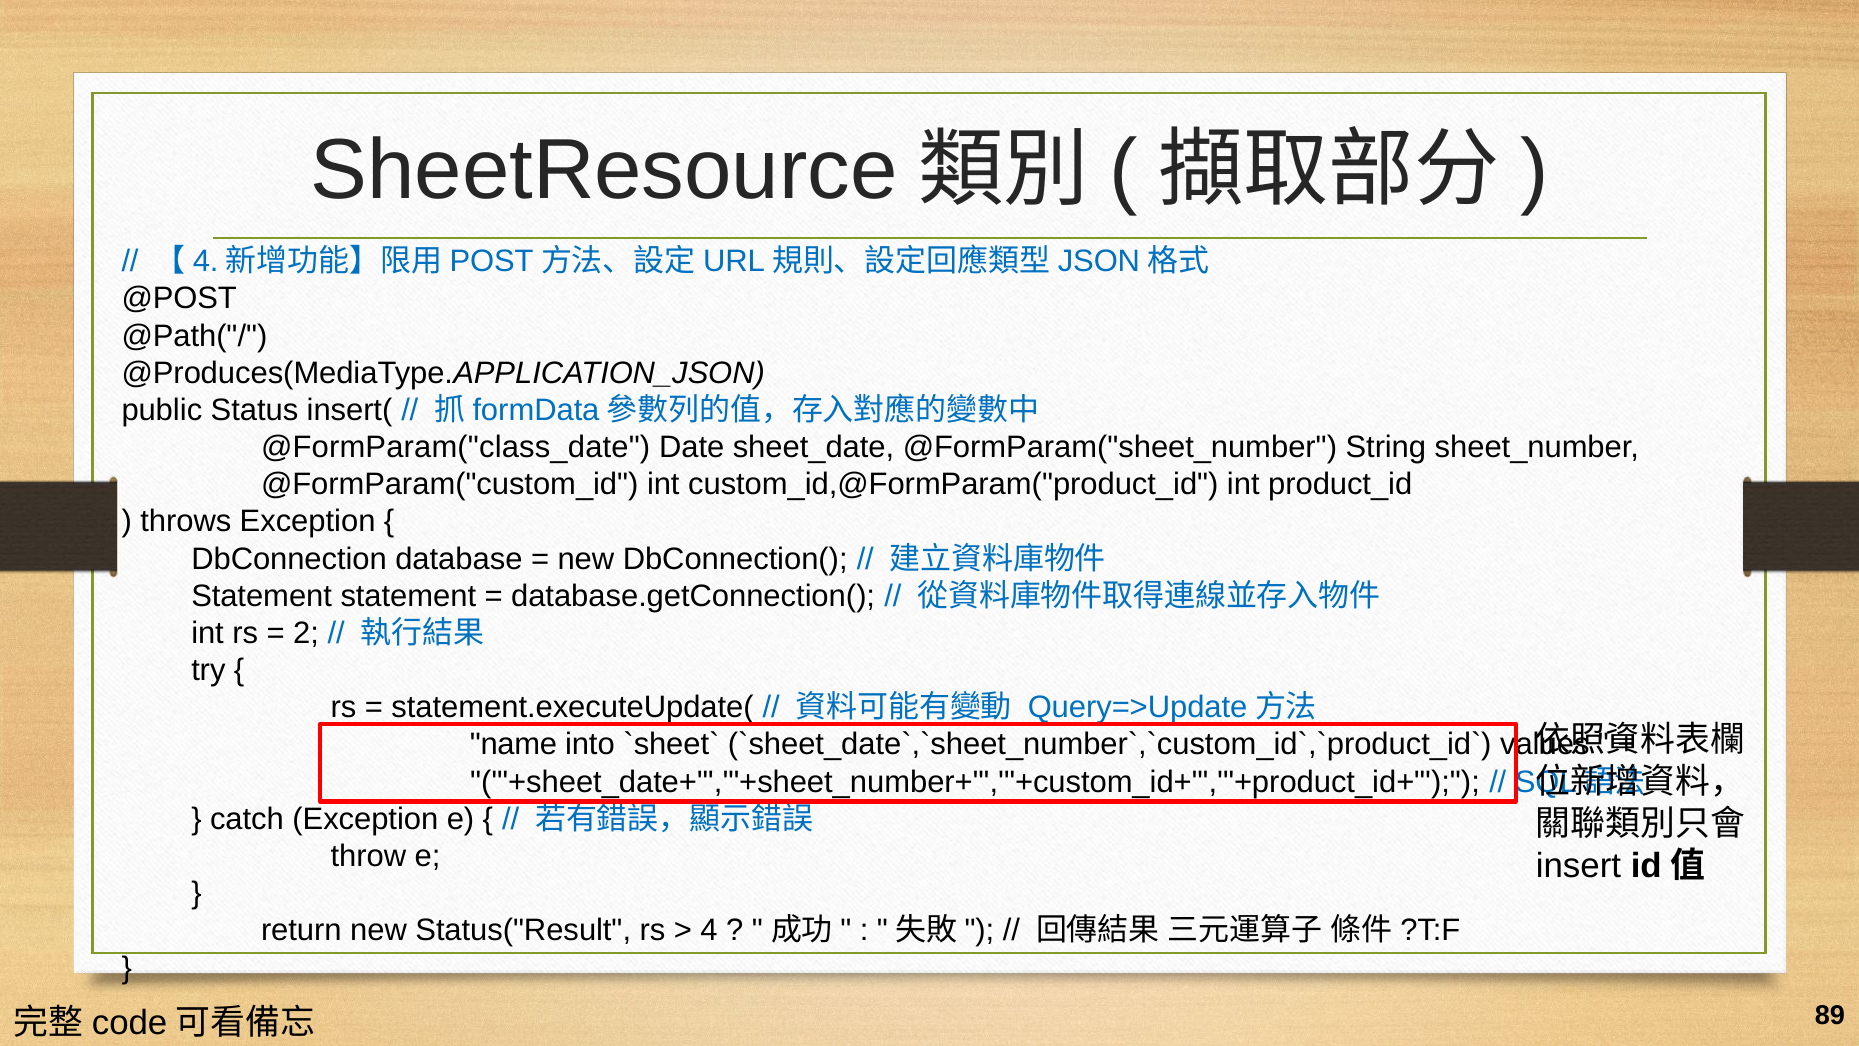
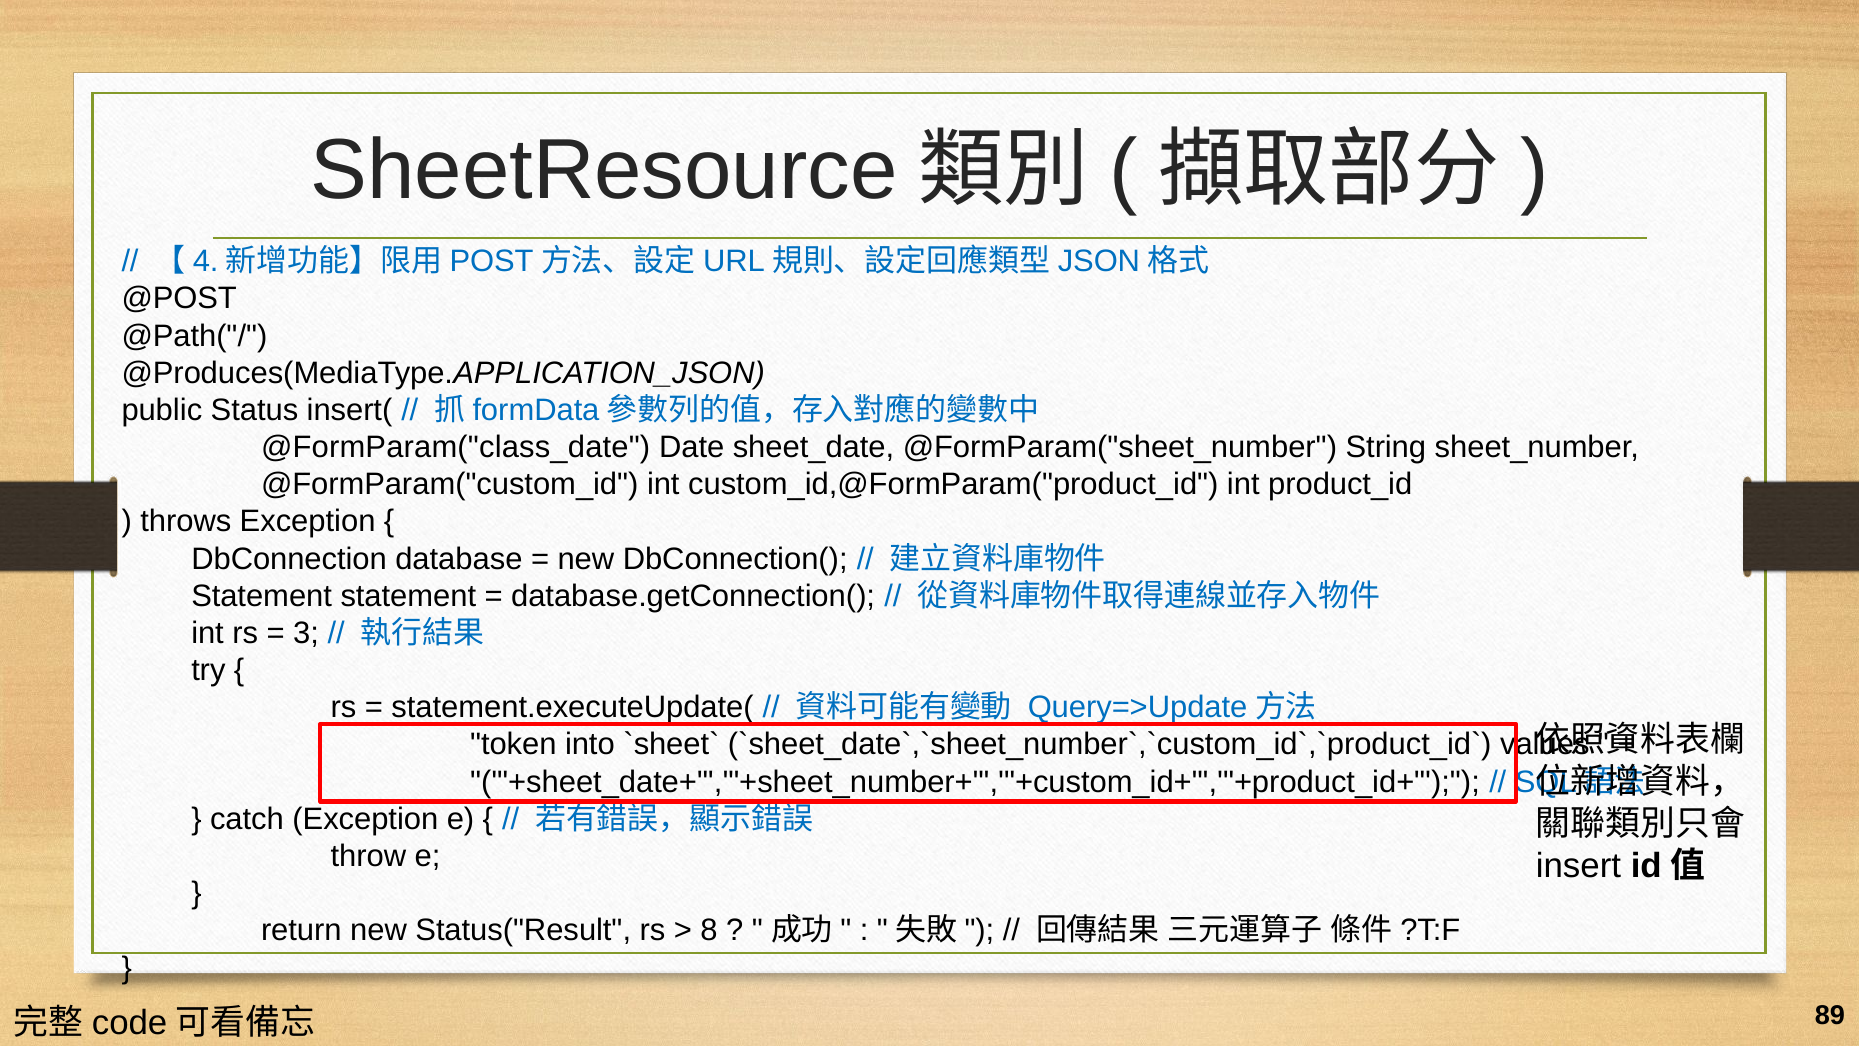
2: 2 -> 3 (306, 633)
name: name -> token (513, 745)
4: 4 -> 8 (709, 930)
